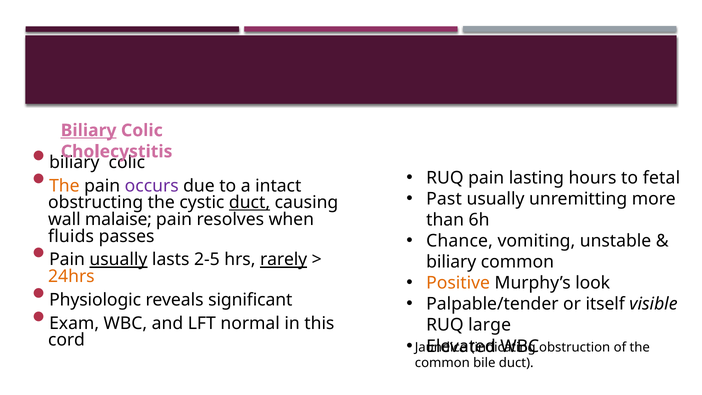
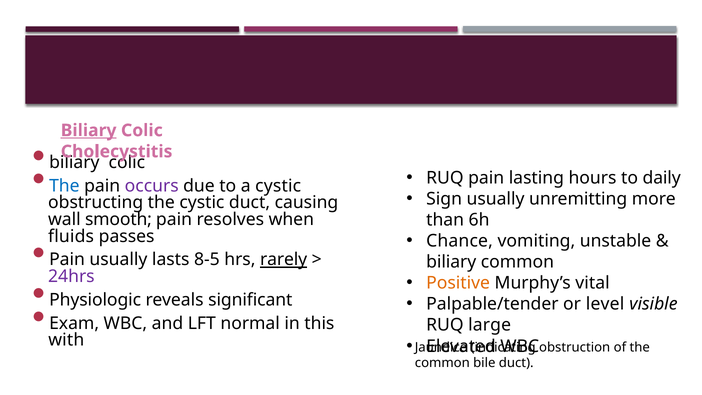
fetal: fetal -> daily (662, 178)
The colour: orange -> blue (64, 186)
a intact: intact -> cystic (278, 186)
Past: Past -> Sign (444, 199)
duct underline: present -> none (250, 203)
malaise: malaise -> smooth (118, 219)
usually underline: present -> none (118, 260)
2-5: 2-5 -> 8-5 (207, 260)
24hrs colour: orange -> purple (71, 276)
look: look -> vital (593, 283)
itself: itself -> level (605, 304)
cord: cord -> with (66, 340)
